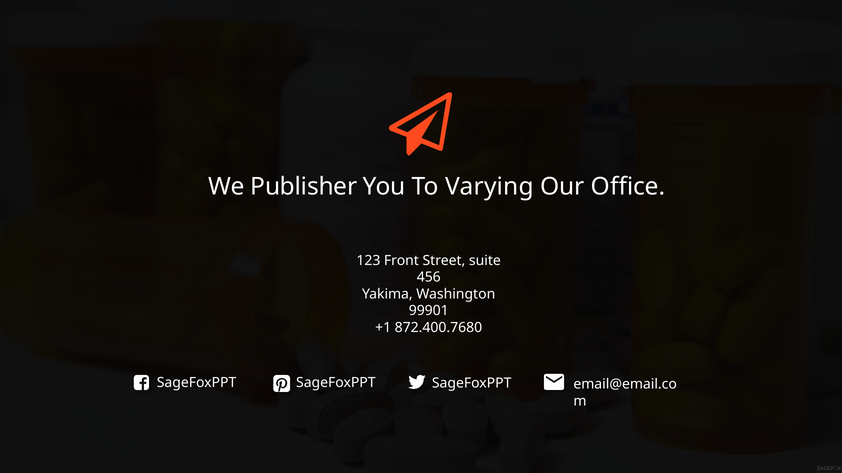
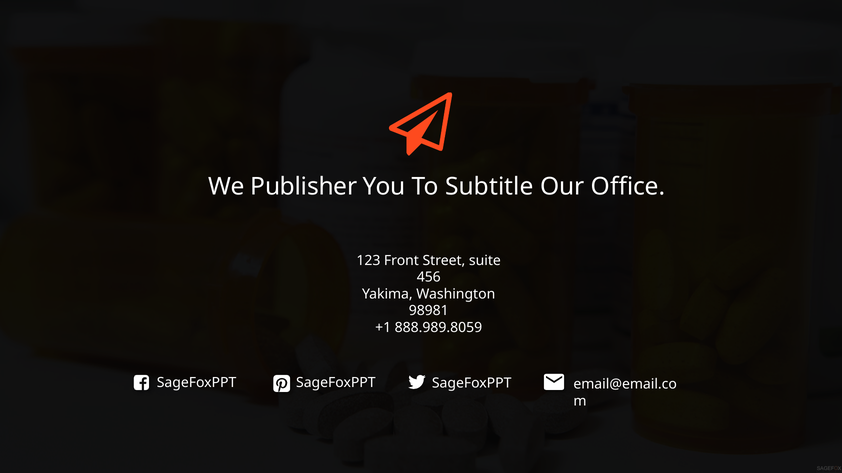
Varying: Varying -> Subtitle (489, 187)
99901: 99901 -> 98981 (429, 311)
872.400.7680: 872.400.7680 -> 888.989.8059 (438, 328)
